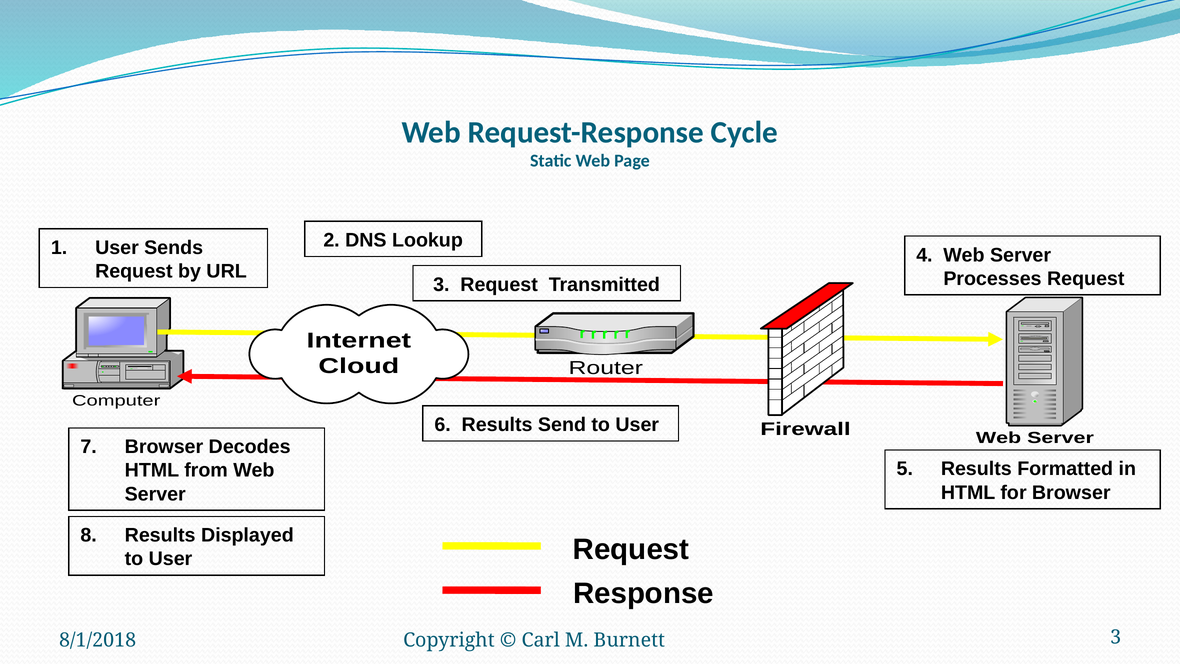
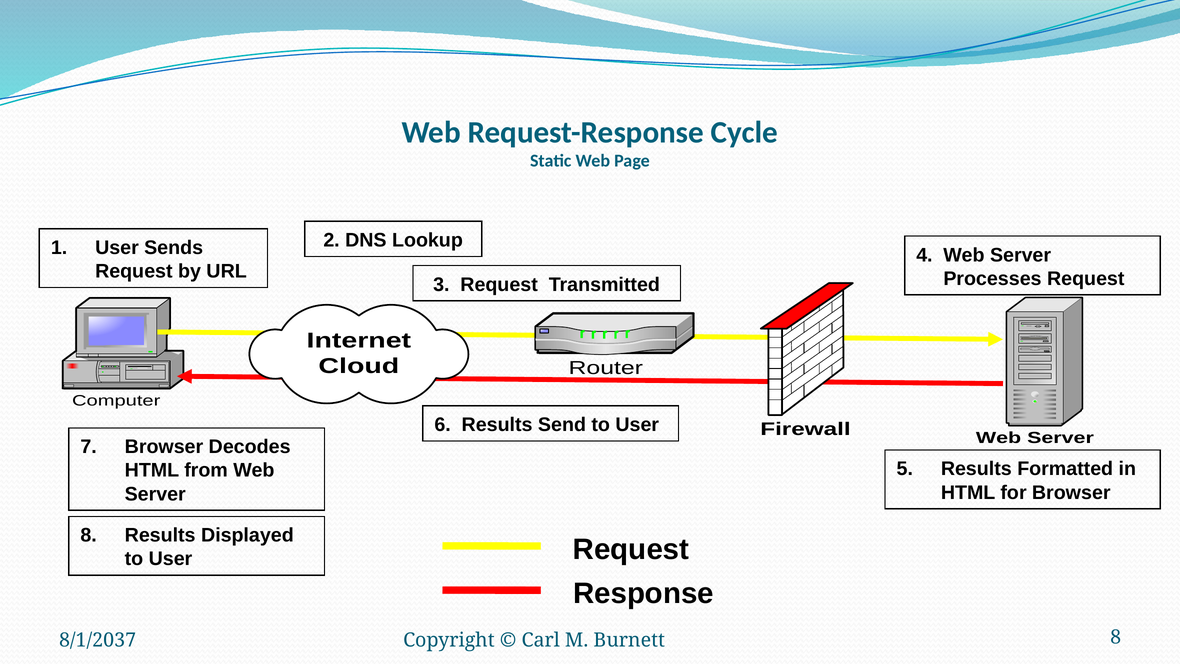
8/1/2018: 8/1/2018 -> 8/1/2037 (98, 640)
Burnett 3: 3 -> 8 (1116, 637)
